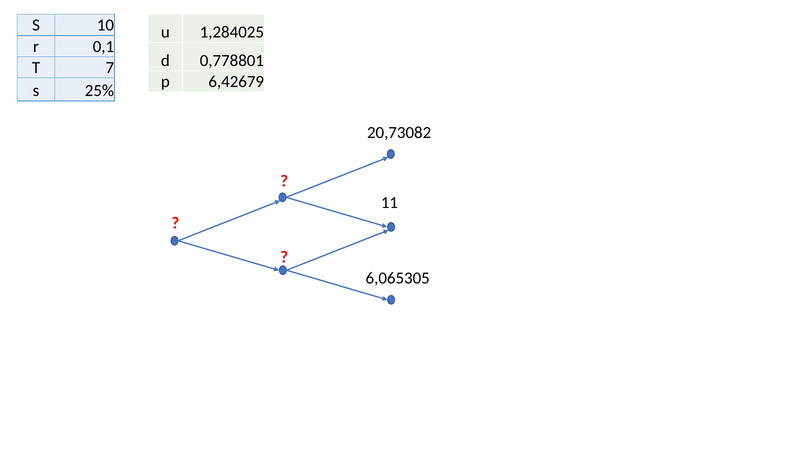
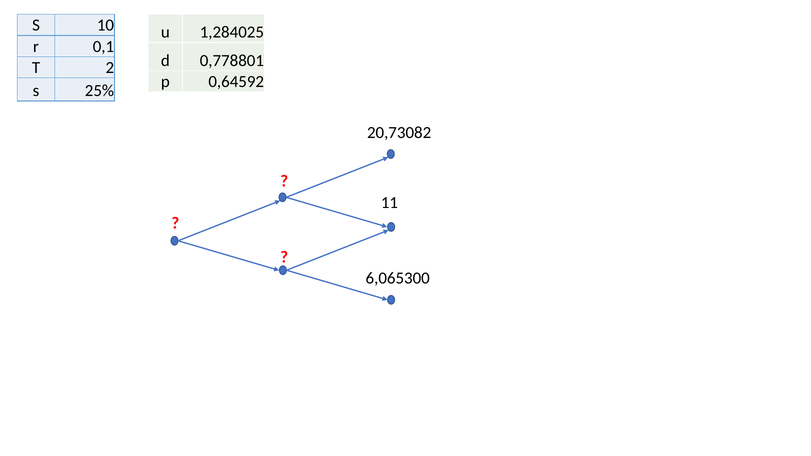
7: 7 -> 2 (110, 68)
6,42679: 6,42679 -> 0,64592 (236, 82)
6,065305: 6,065305 -> 6,065300 (398, 278)
